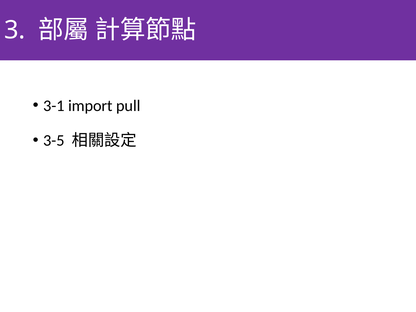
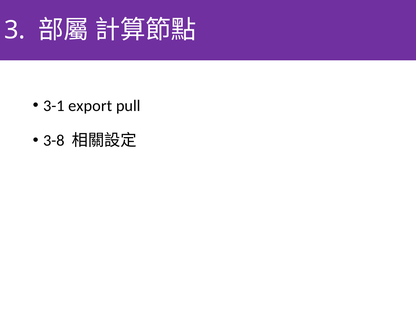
import: import -> export (90, 106)
3-5: 3-5 -> 3-8 (54, 141)
